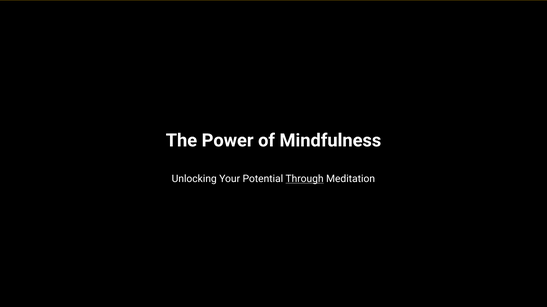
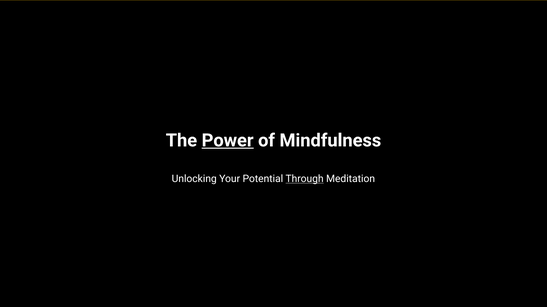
Power underline: none -> present (228, 141)
